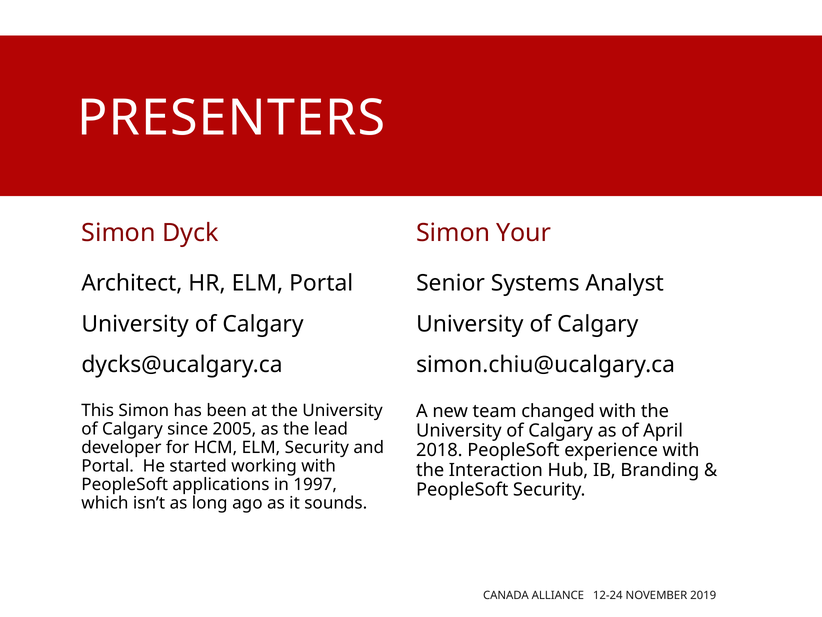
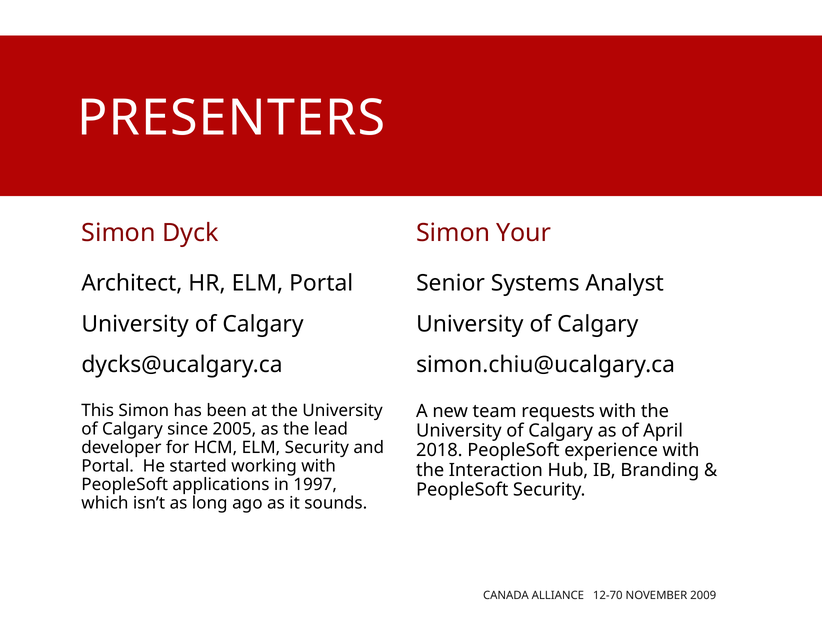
changed: changed -> requests (558, 411)
12-24: 12-24 -> 12-70 (608, 595)
2019: 2019 -> 2009 (703, 595)
